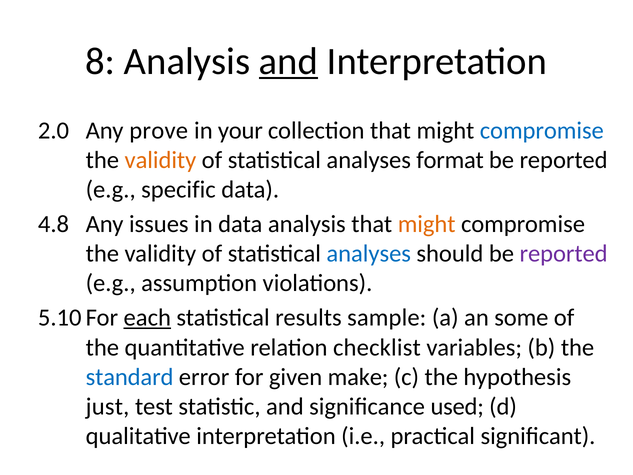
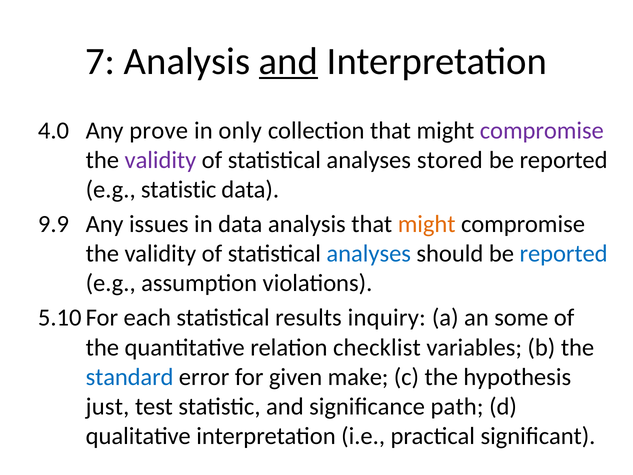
8: 8 -> 7 (100, 61)
2.0: 2.0 -> 4.0 (54, 130)
your: your -> only (240, 130)
compromise colour: blue -> purple (542, 130)
validity colour: orange -> purple (160, 160)
format: format -> stored (450, 160)
e.g specific: specific -> statistic (179, 190)
4.8: 4.8 -> 9.9 (54, 224)
reported colour: purple -> blue (564, 254)
each underline: present -> none (147, 318)
sample: sample -> inquiry (387, 318)
used: used -> path (457, 406)
